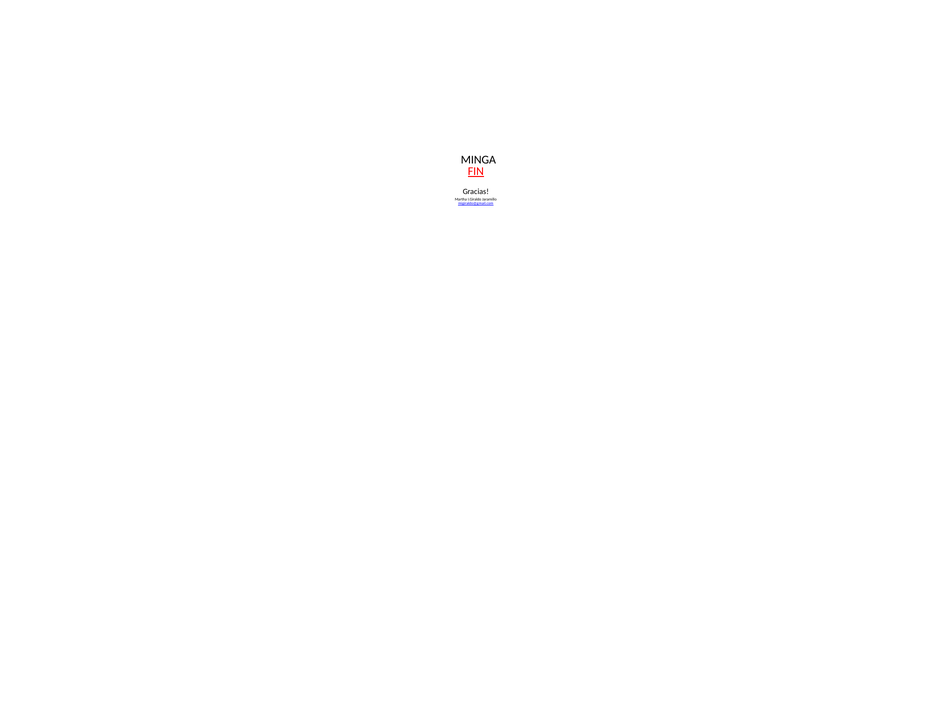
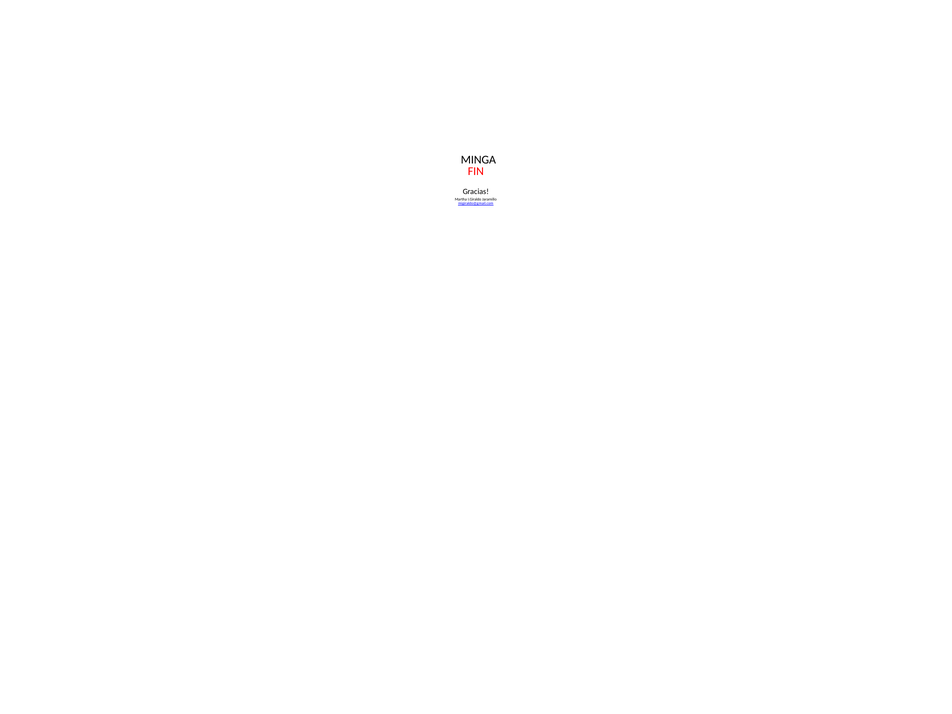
FIN underline: present -> none (476, 171)
